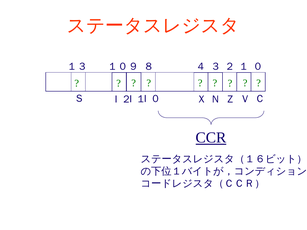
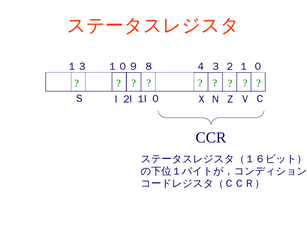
CCR underline: present -> none (211, 138)
